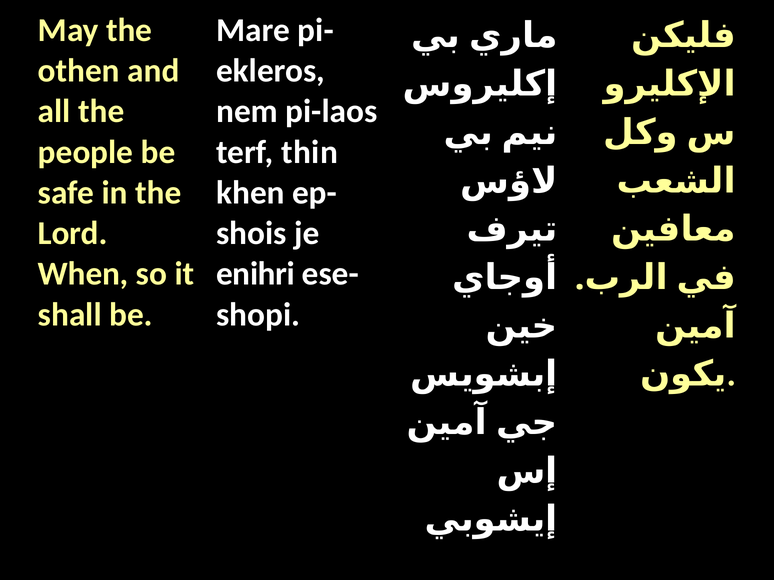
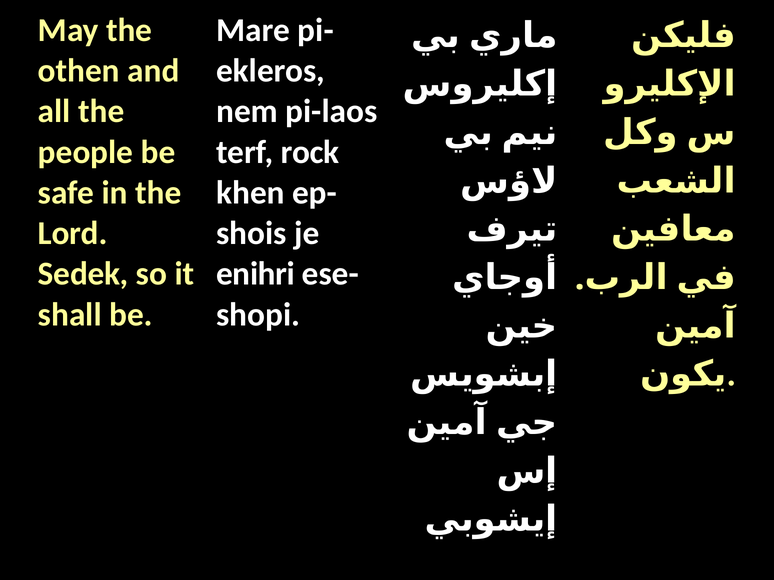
thin: thin -> rock (310, 152)
When: When -> Sedek (83, 274)
